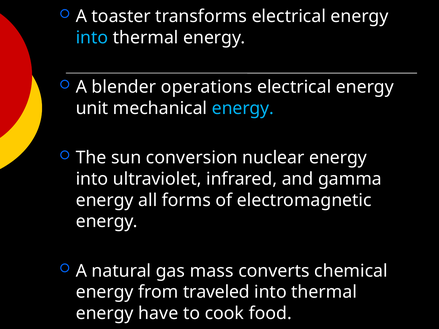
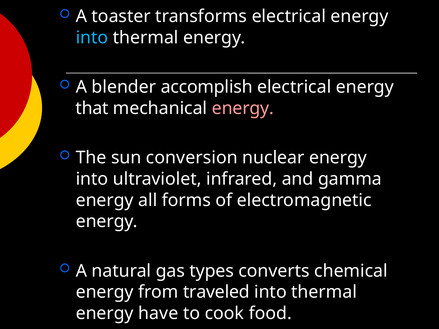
operations: operations -> accomplish (207, 87)
unit: unit -> that (92, 108)
energy colour: light blue -> pink (243, 108)
mass: mass -> types (212, 271)
